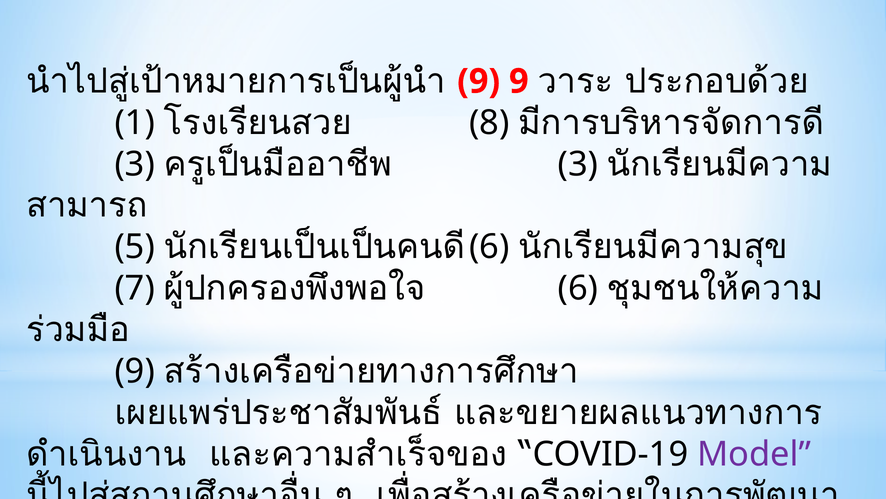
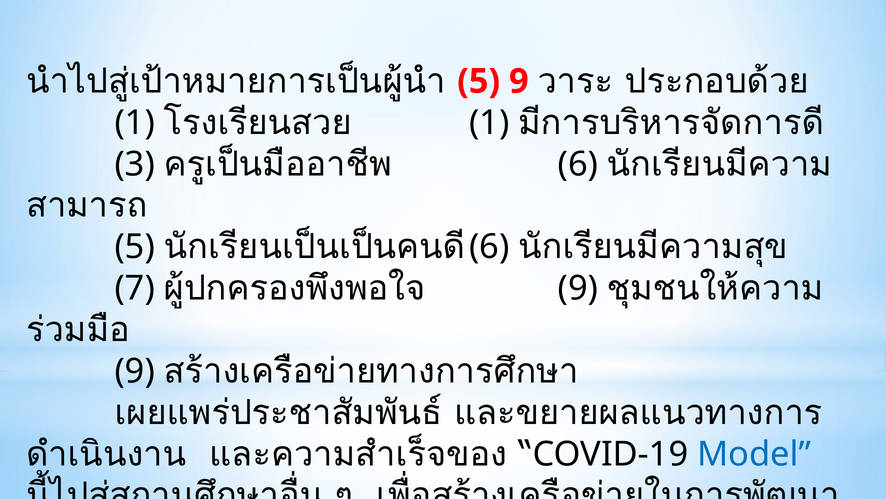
9: 9 -> 5 (479, 81)
8: 8 -> 1 (489, 123)
3: 3 -> 6 (578, 164)
6: 6 -> 9 (578, 288)
Model colour: purple -> blue (754, 454)
